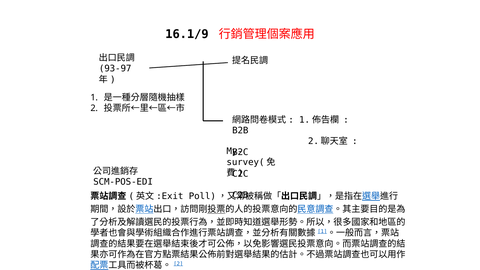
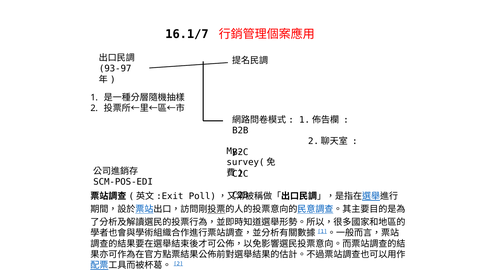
16.1/9: 16.1/9 -> 16.1/7 (187, 34)
